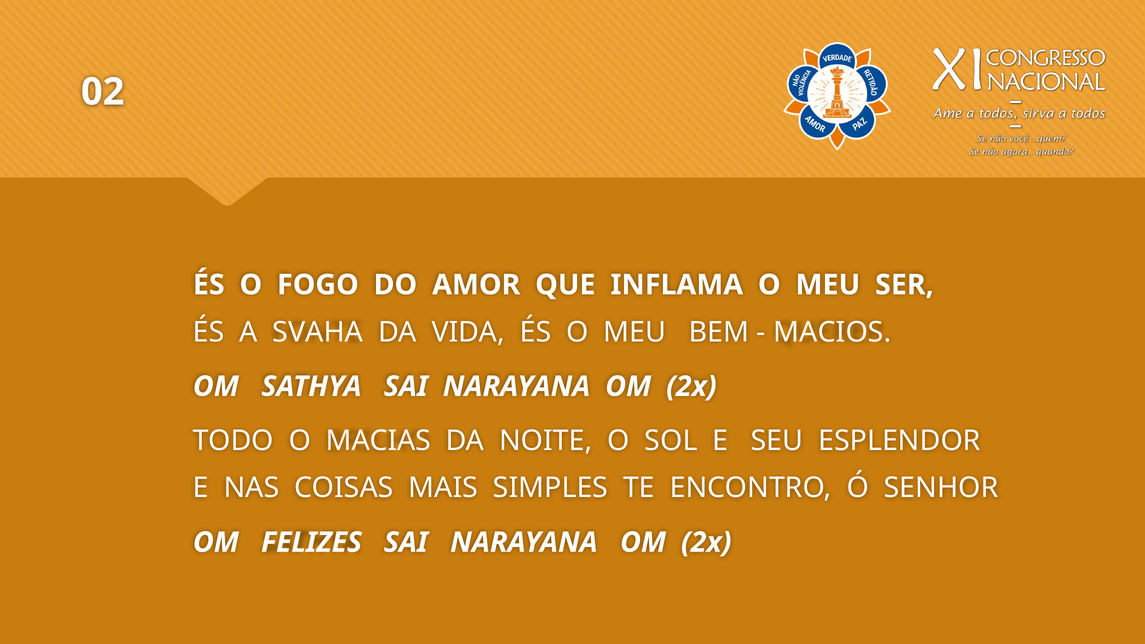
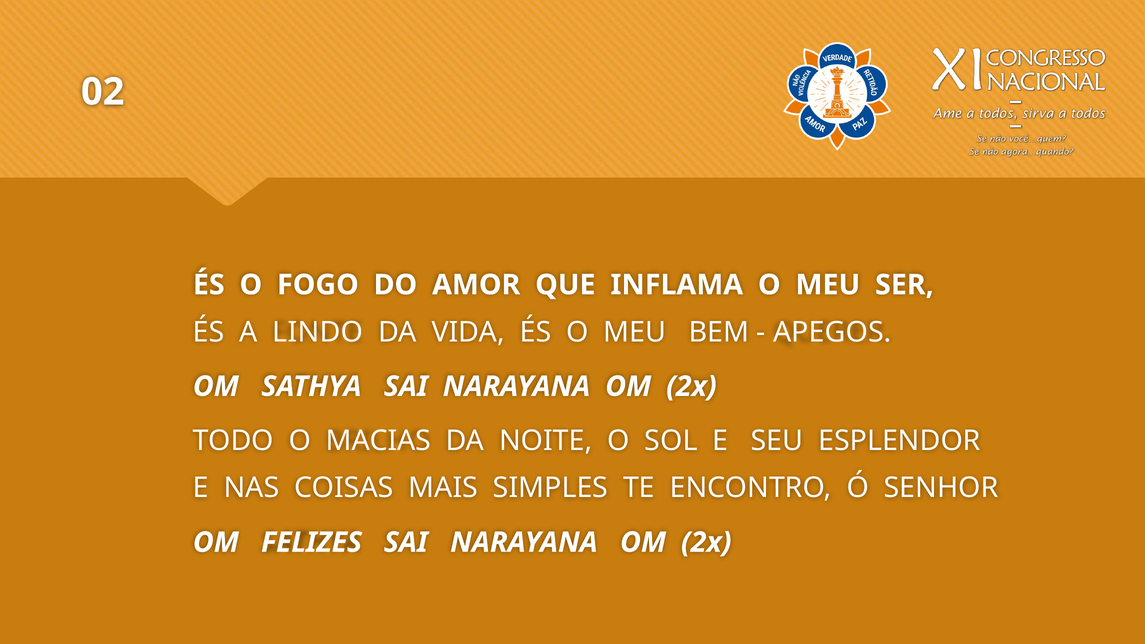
SVAHA: SVAHA -> LINDO (318, 332)
MACIOS: MACIOS -> APEGOS (832, 332)
